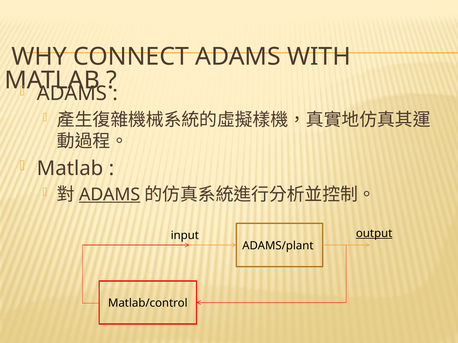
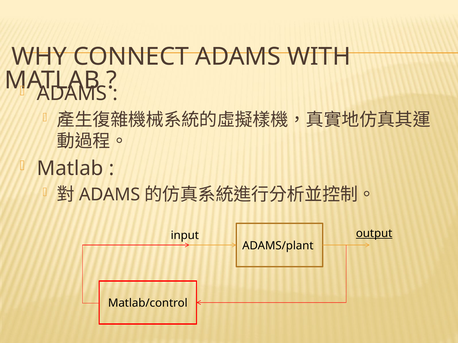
ADAMS underline: present -> none (110, 195)
